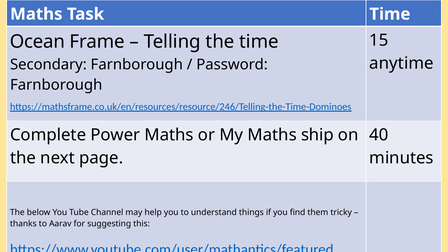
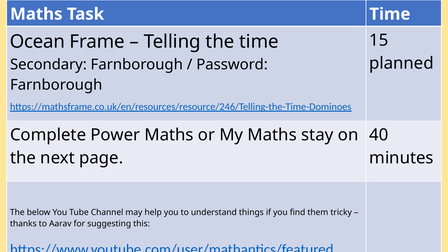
anytime: anytime -> planned (402, 63)
ship: ship -> stay (317, 135)
